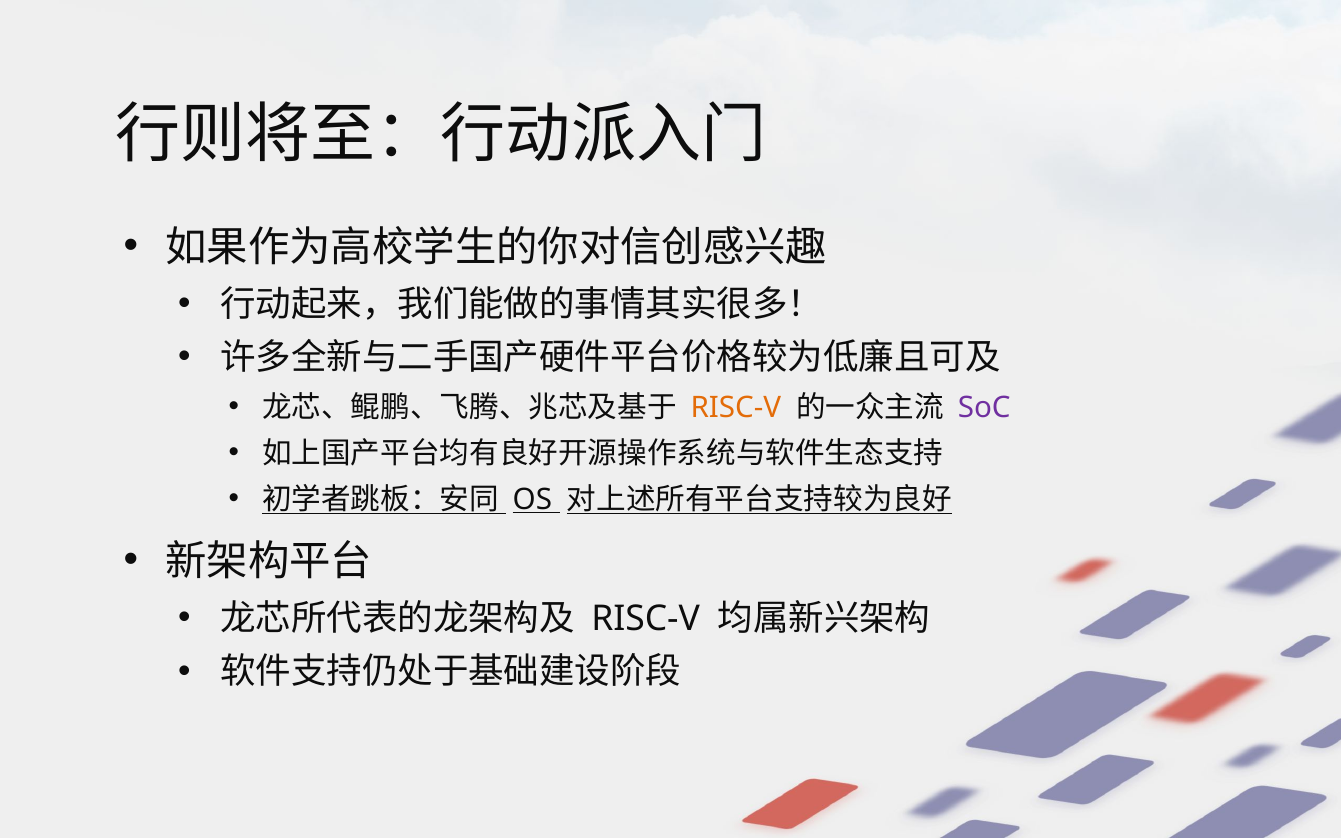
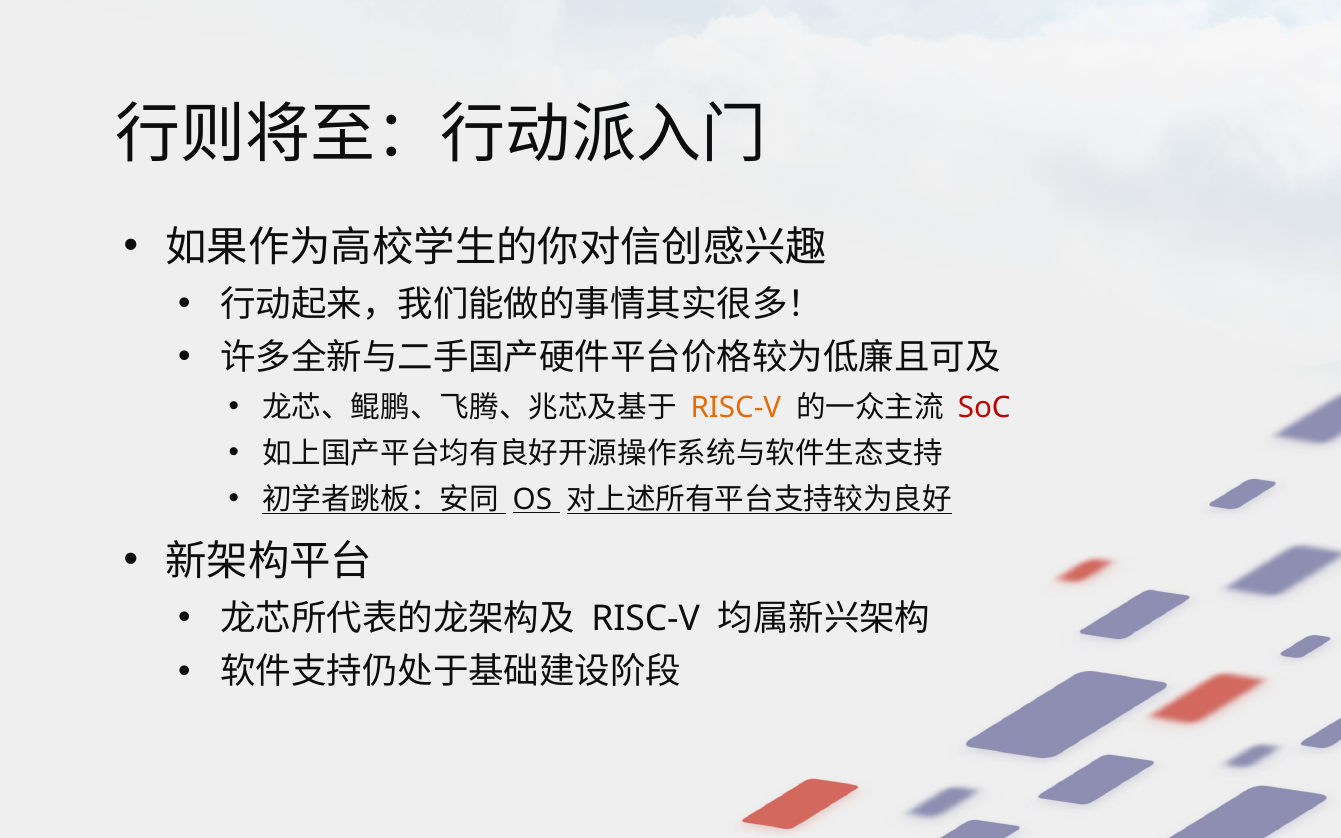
SoC colour: purple -> red (984, 407)
